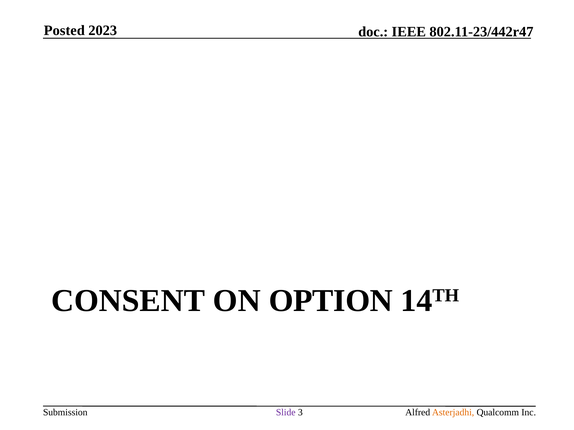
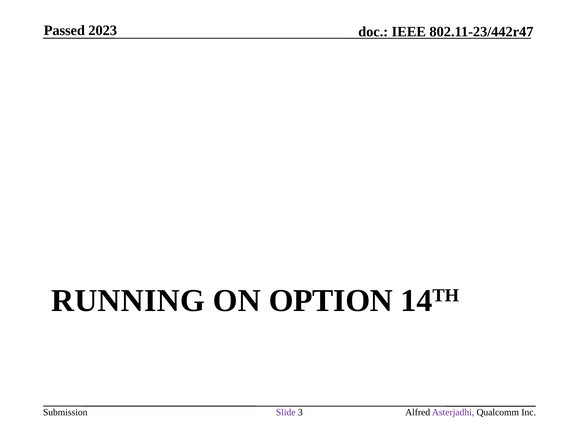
Posted: Posted -> Passed (64, 30)
CONSENT: CONSENT -> RUNNING (128, 301)
Asterjadhi colour: orange -> purple (453, 413)
